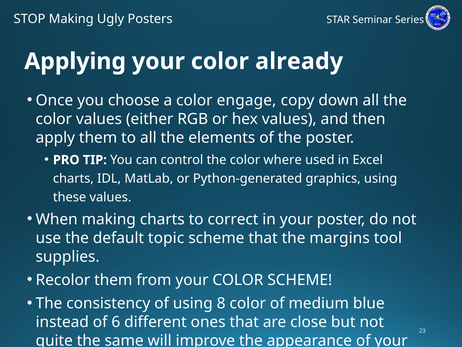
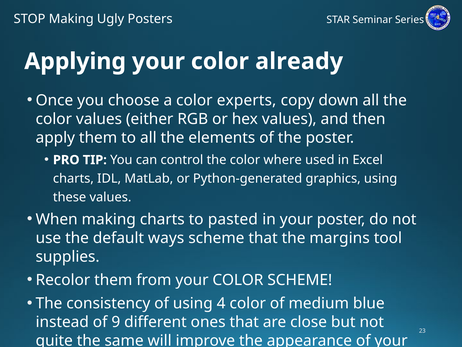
engage: engage -> experts (247, 100)
correct: correct -> pasted (233, 219)
topic: topic -> ways (166, 238)
8: 8 -> 4 (221, 303)
6: 6 -> 9 (116, 322)
